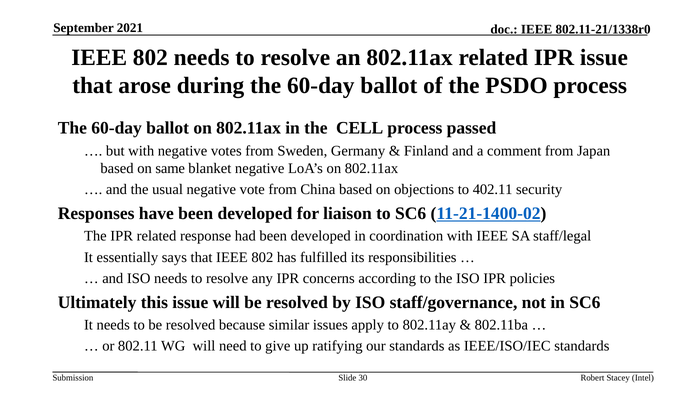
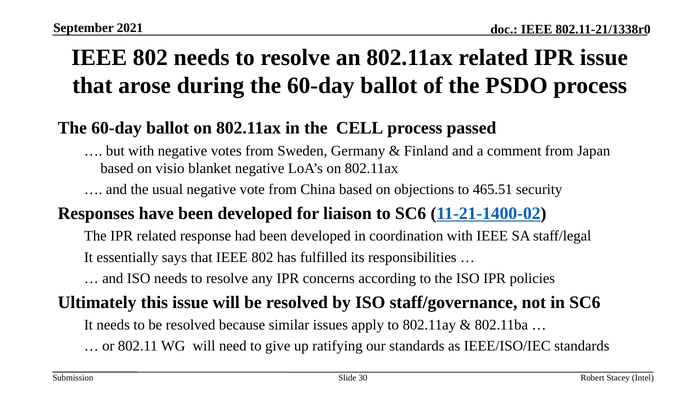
same: same -> visio (170, 168)
402.11: 402.11 -> 465.51 (493, 189)
